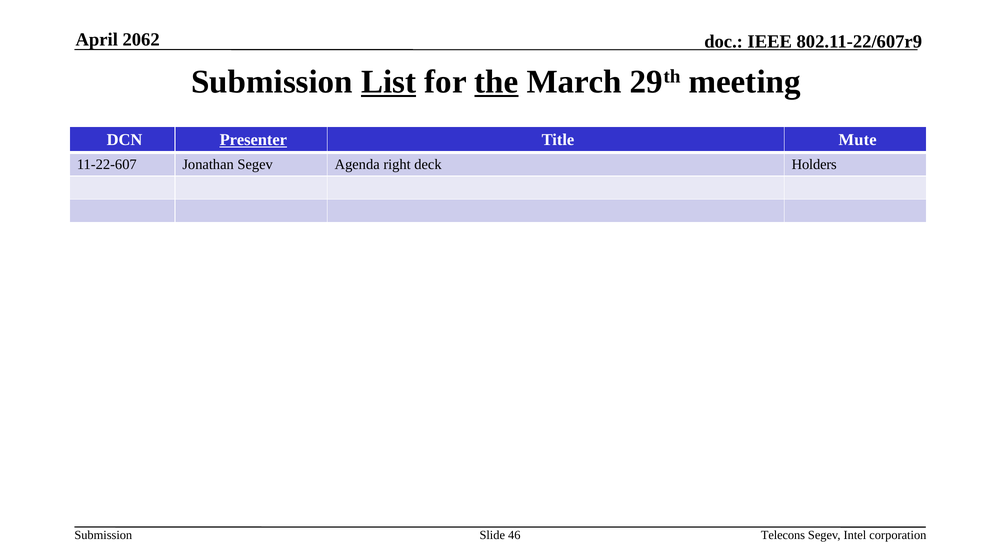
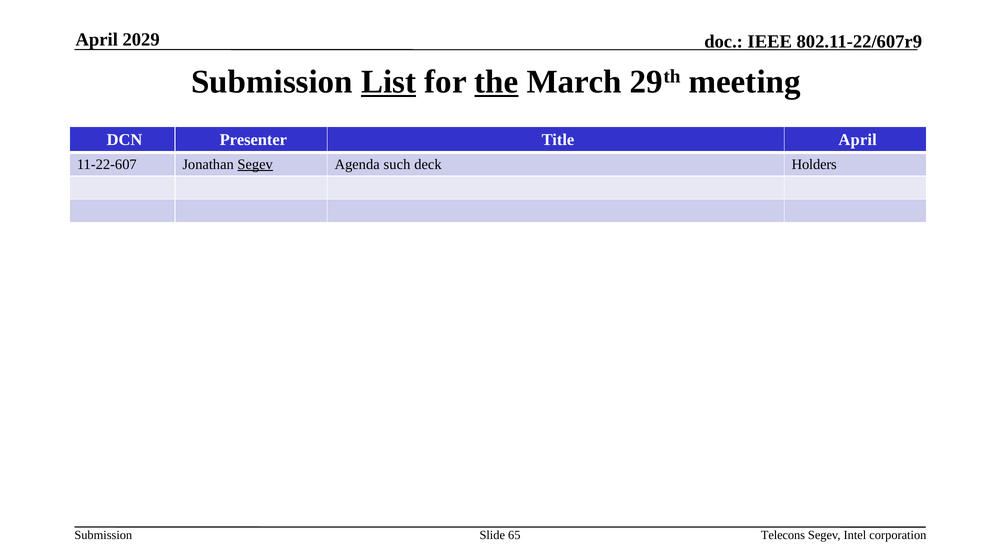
2062: 2062 -> 2029 (141, 39)
Presenter underline: present -> none (253, 140)
Title Mute: Mute -> April (858, 140)
Segev underline: none -> present (255, 164)
right: right -> such (397, 164)
46: 46 -> 65 (514, 535)
